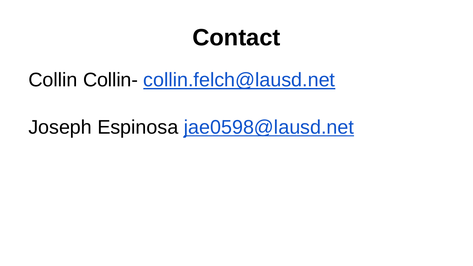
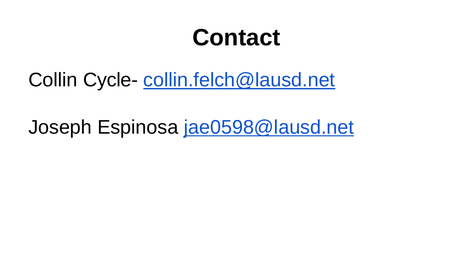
Collin-: Collin- -> Cycle- (110, 80)
